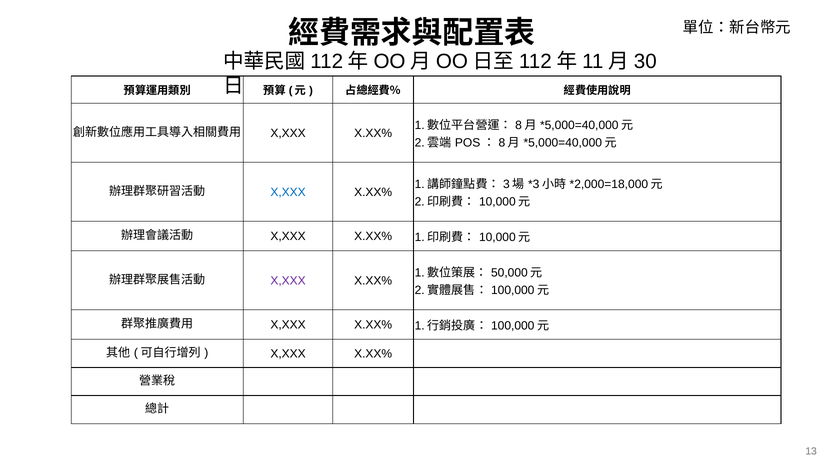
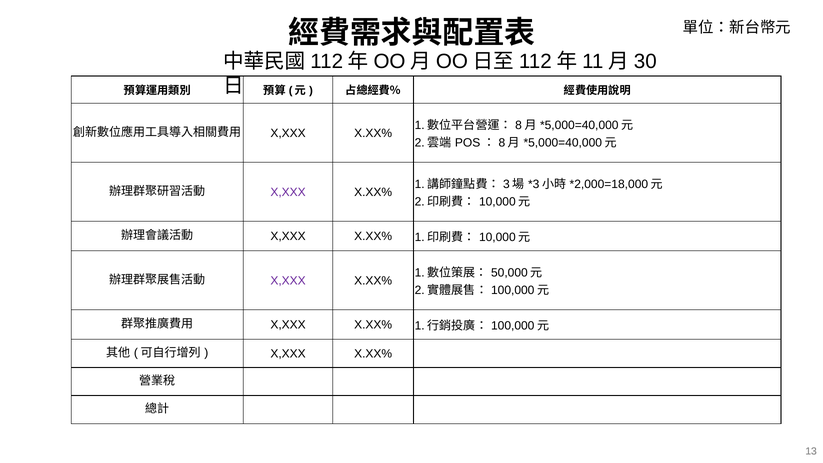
X,XXX colour: blue -> purple (288, 192)
